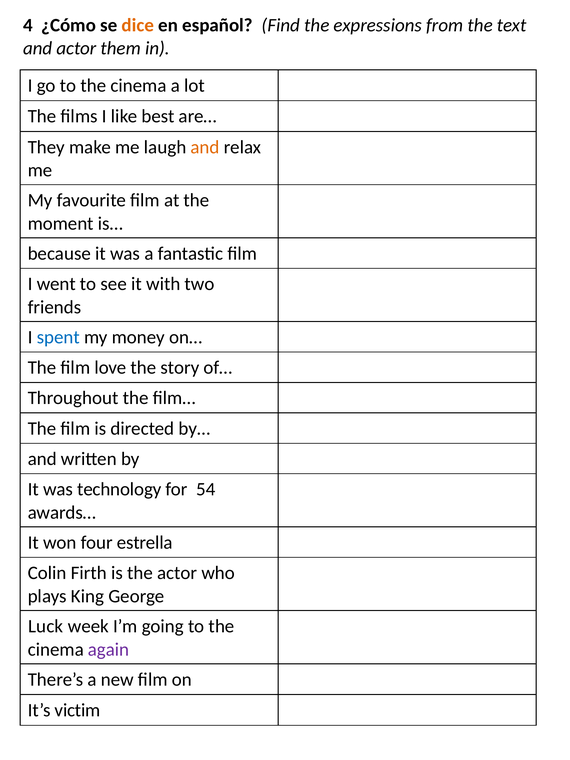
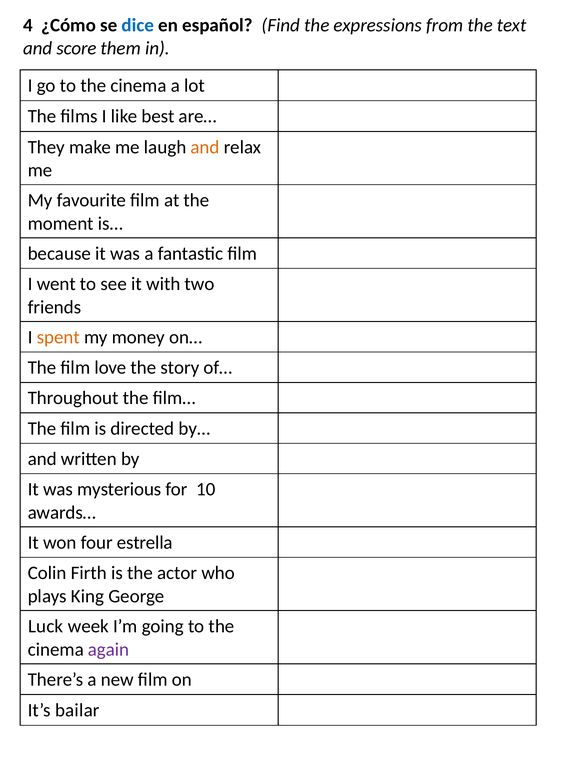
dice colour: orange -> blue (138, 25)
and actor: actor -> score (77, 48)
spent colour: blue -> orange (58, 337)
technology: technology -> mysterious (119, 489)
54: 54 -> 10 (206, 489)
victim: victim -> bailar (77, 710)
